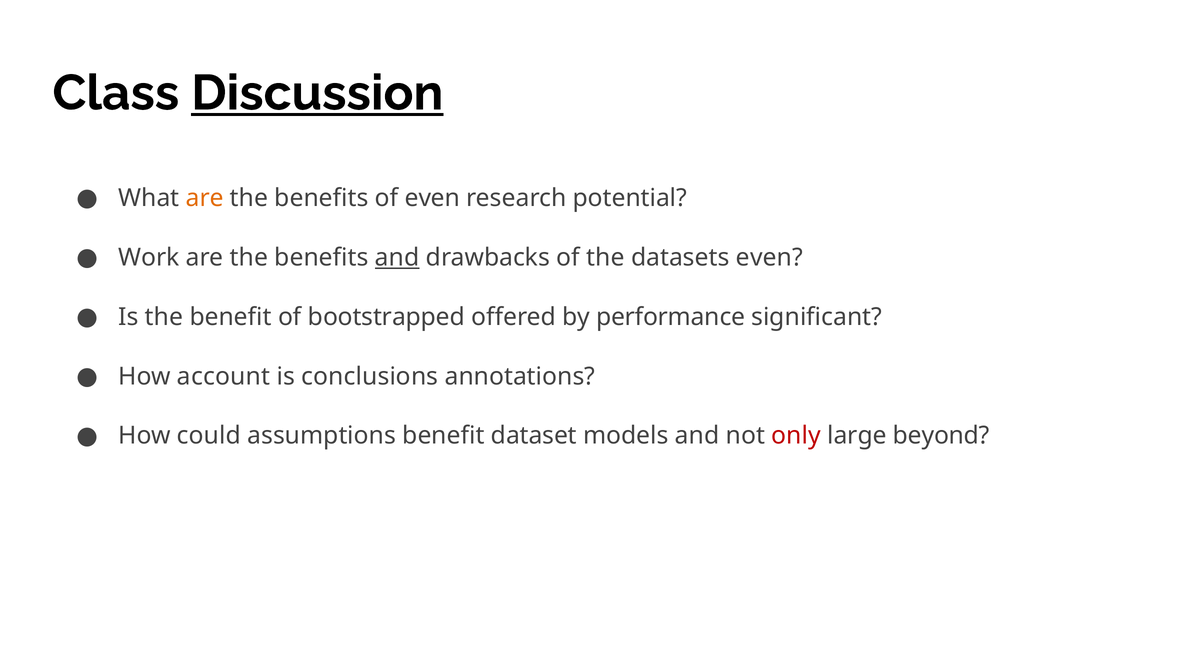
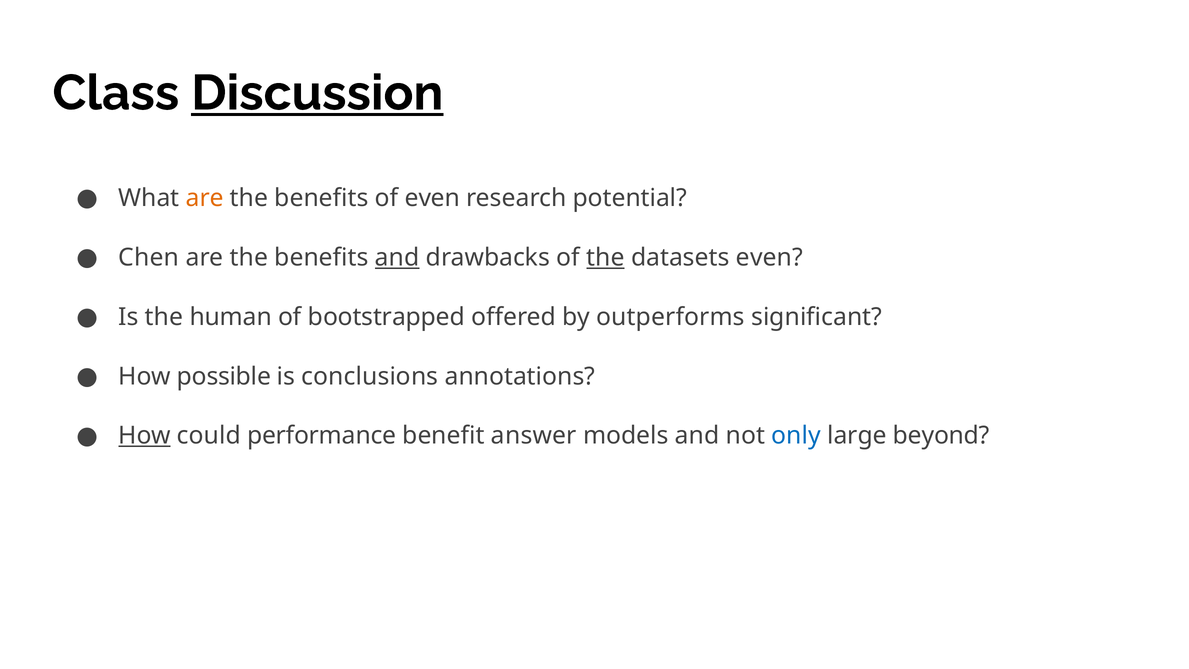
Work: Work -> Chen (149, 257)
the underline: none -> present (605, 257)
the benefit: benefit -> human (231, 317)
performance: performance -> outperforms (671, 317)
account: account -> possible (224, 376)
How underline: none -> present (145, 436)
assumptions: assumptions -> performance (322, 436)
dataset: dataset -> answer (534, 436)
only colour: red -> blue (796, 436)
